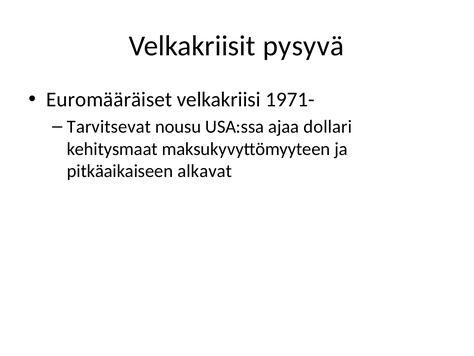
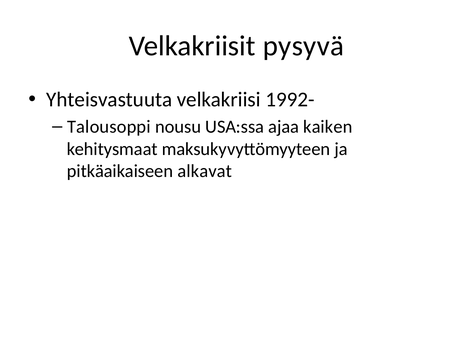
Euromääräiset: Euromääräiset -> Yhteisvastuuta (109, 99)
1971-: 1971- -> 1992- (290, 99)
Tarvitsevat: Tarvitsevat -> Talousoppi (109, 127)
dollari: dollari -> kaiken (328, 127)
